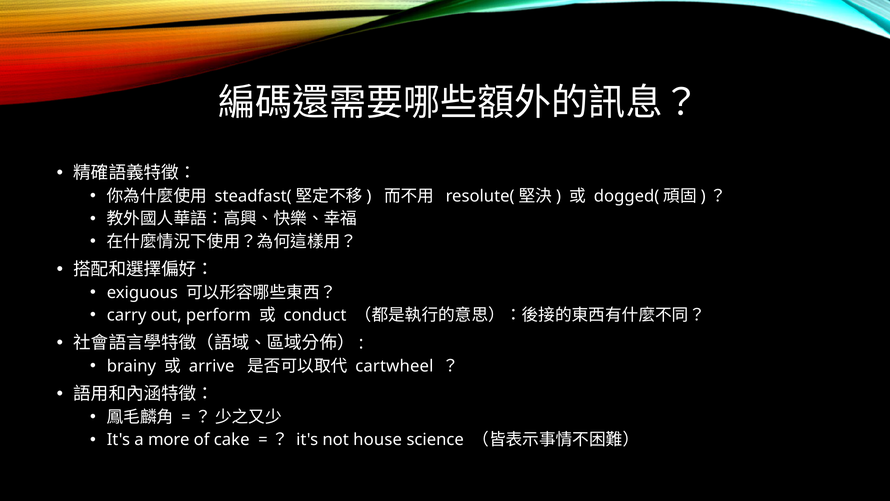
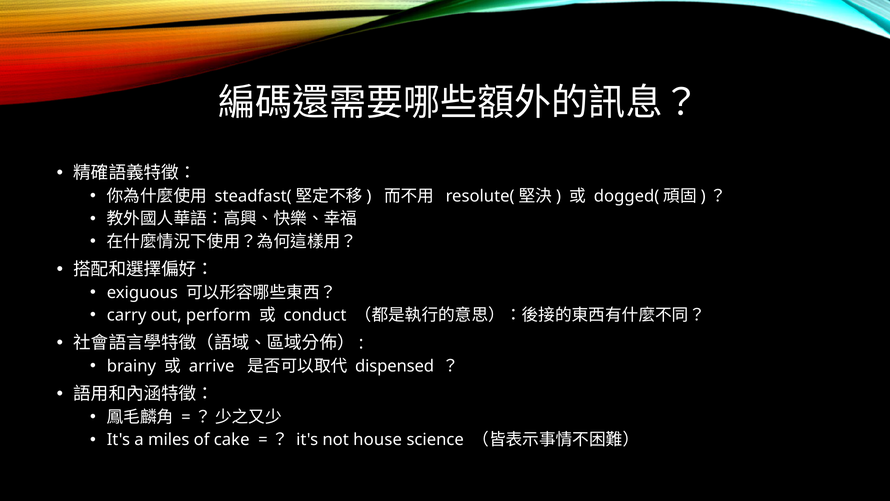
cartwheel: cartwheel -> dispensed (395, 366)
more: more -> miles (169, 440)
